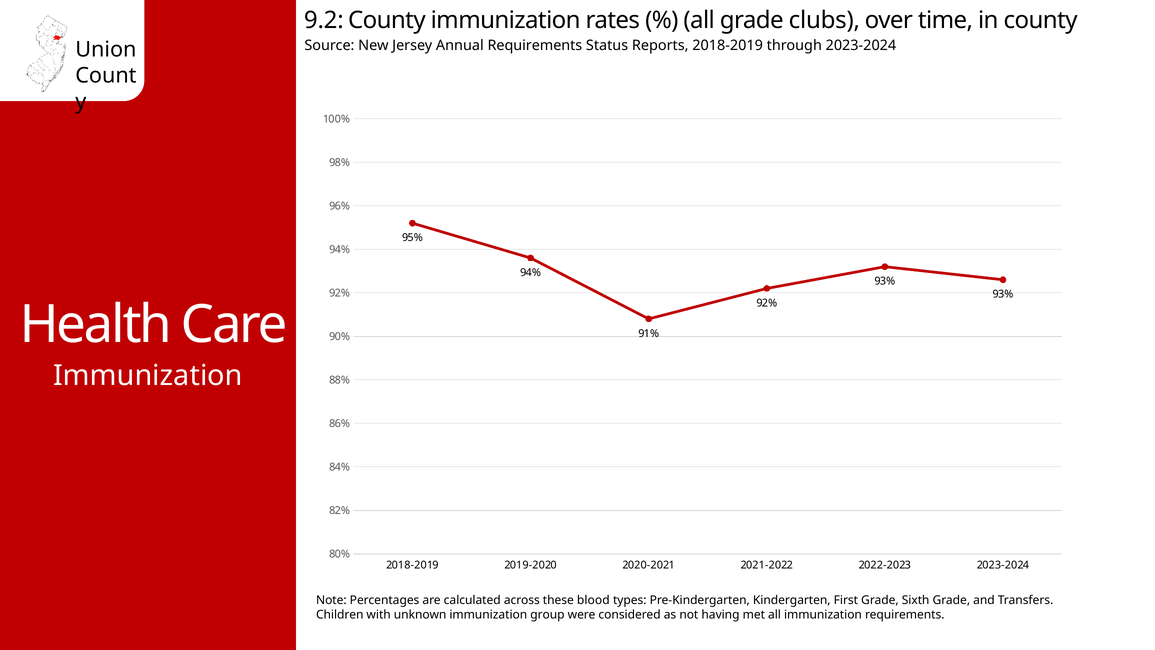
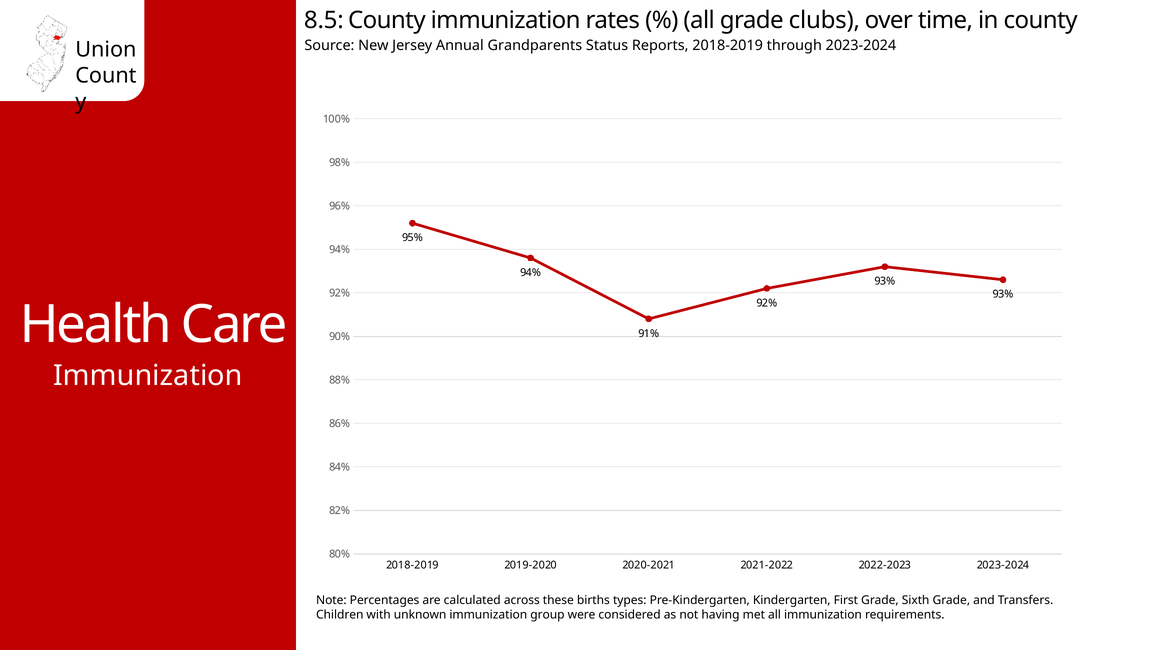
9.2: 9.2 -> 8.5 (324, 20)
Annual Requirements: Requirements -> Grandparents (535, 45)
blood: blood -> births (593, 600)
